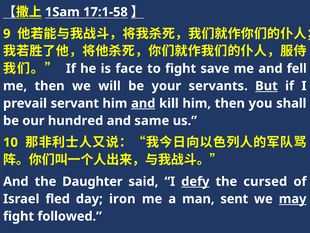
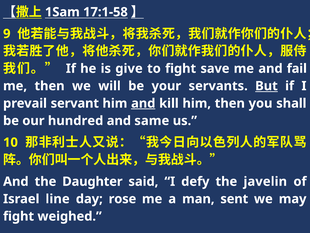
face: face -> give (129, 68)
fell: fell -> fail (297, 68)
defy underline: present -> none (195, 181)
cursed: cursed -> javelin (265, 181)
fled: fled -> line (58, 199)
iron: iron -> rose (122, 199)
may underline: present -> none (293, 199)
followed: followed -> weighed (70, 216)
